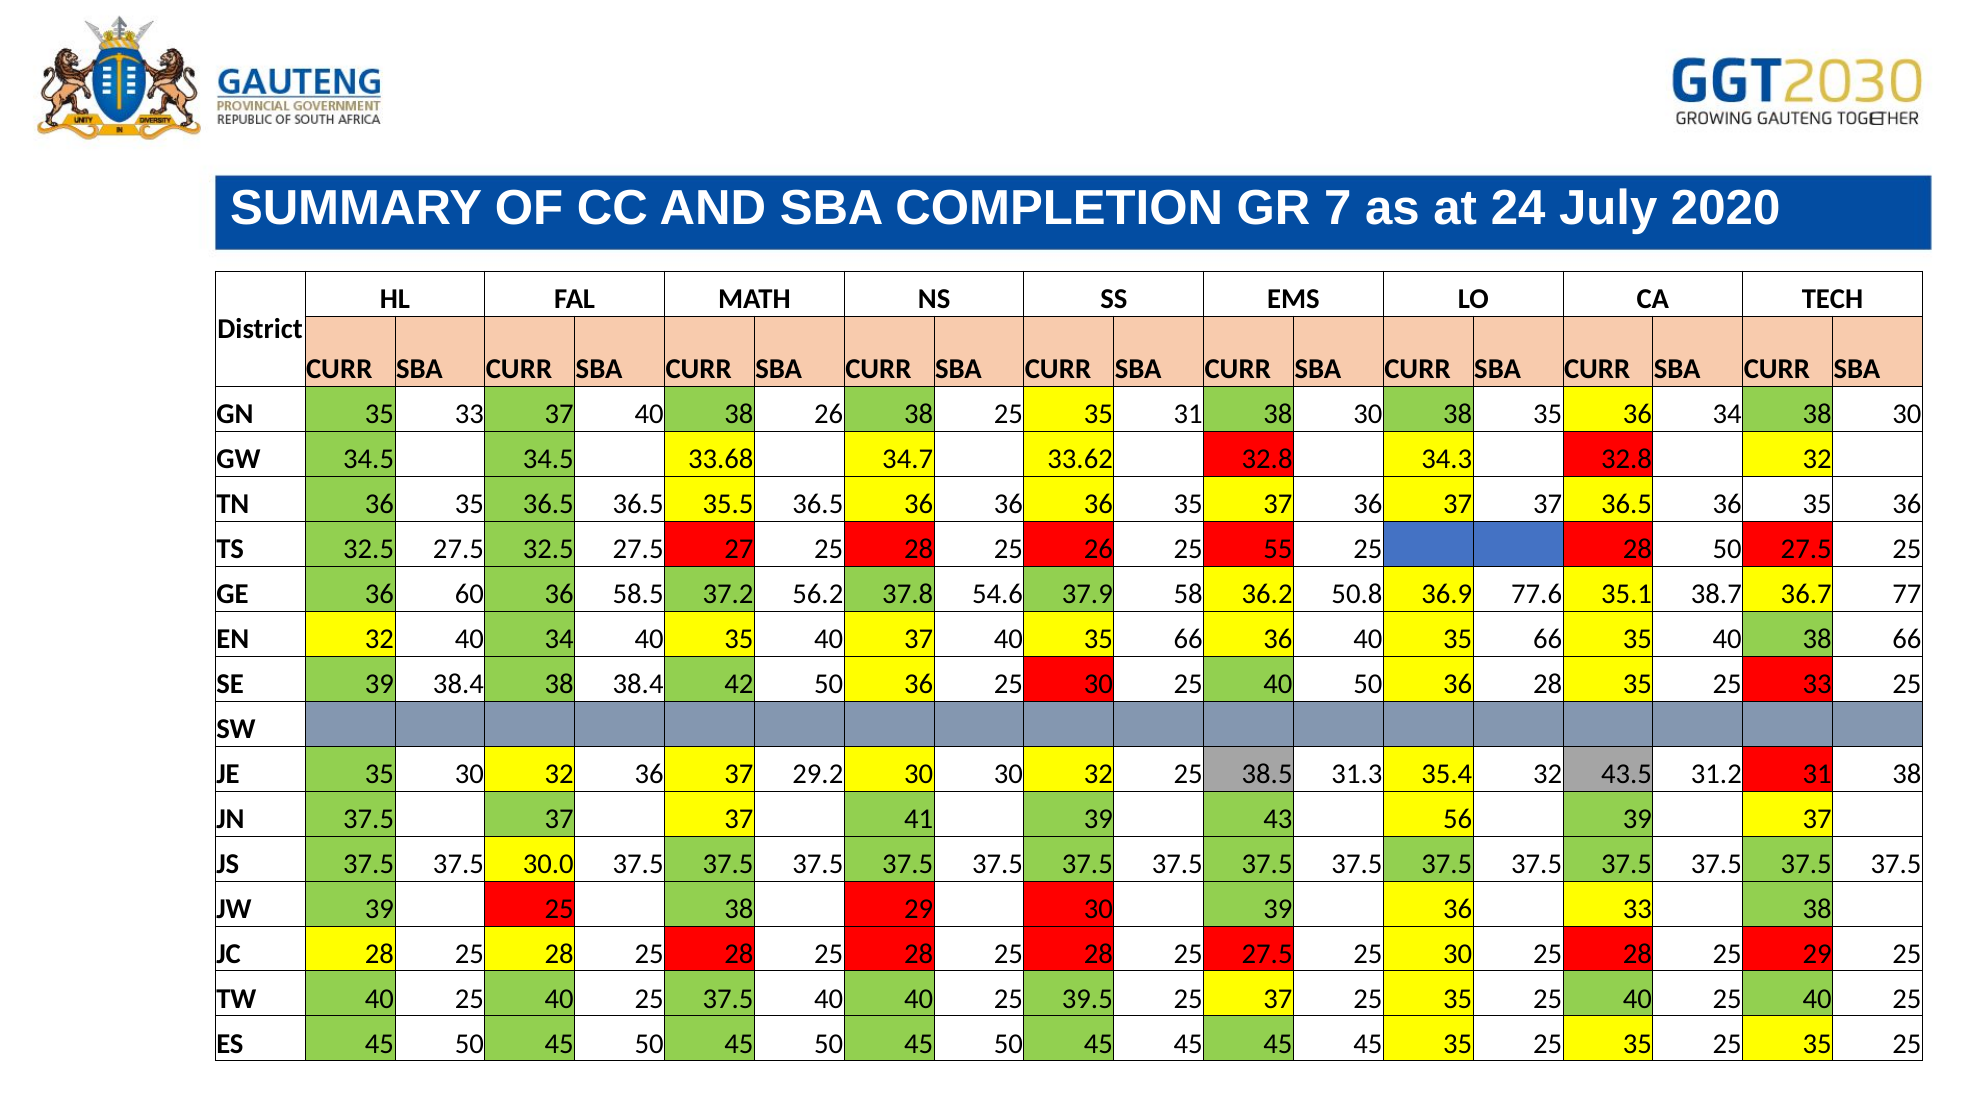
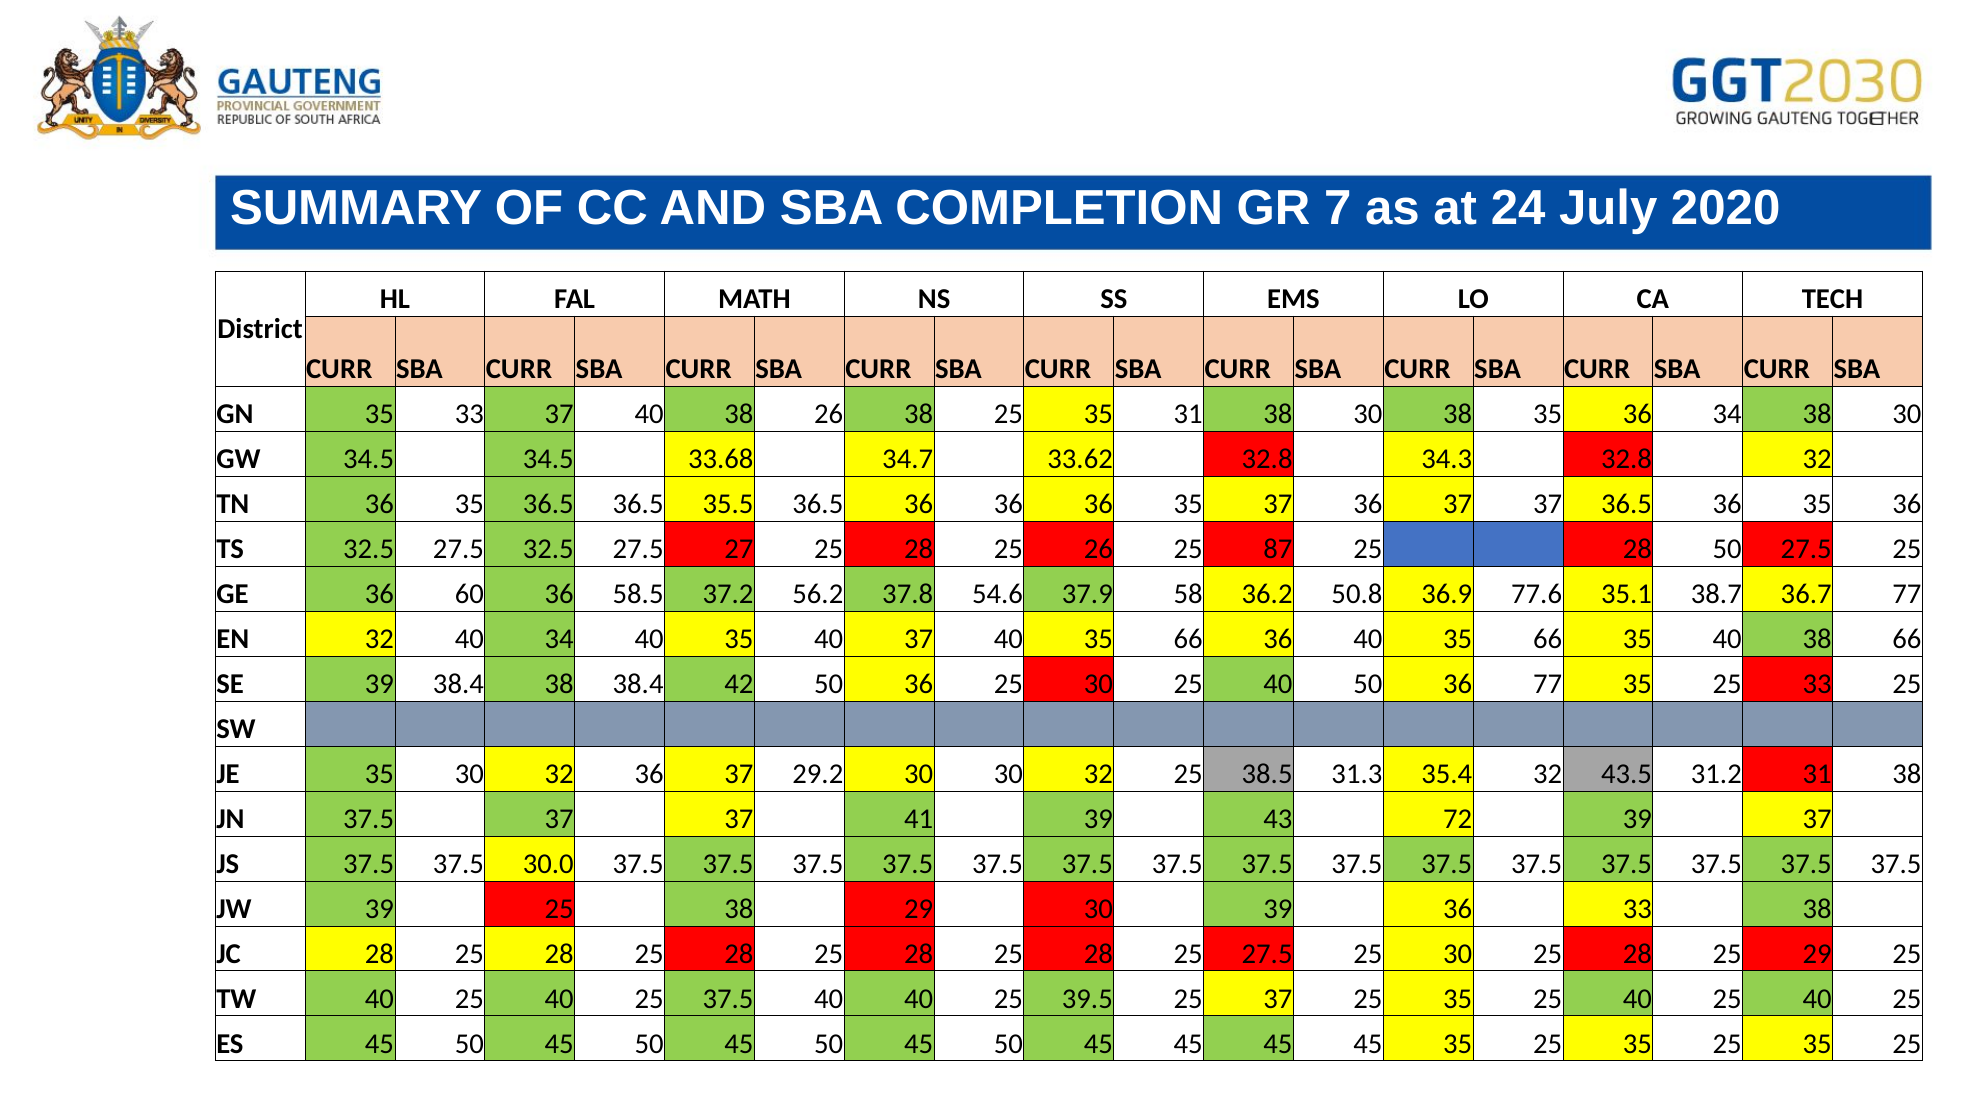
55: 55 -> 87 (1278, 549)
36 28: 28 -> 77 (1548, 684)
56: 56 -> 72 (1458, 819)
